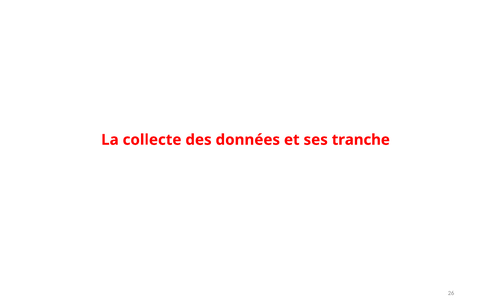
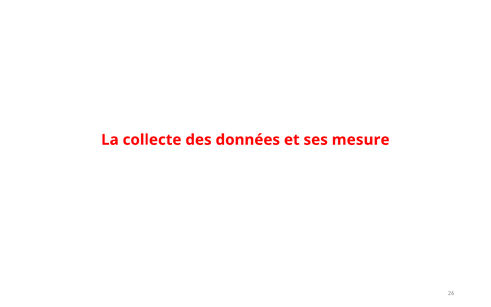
tranche: tranche -> mesure (361, 140)
